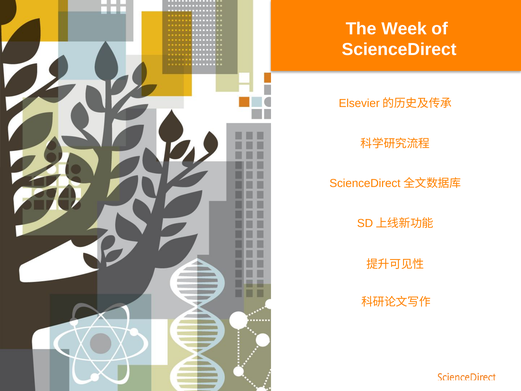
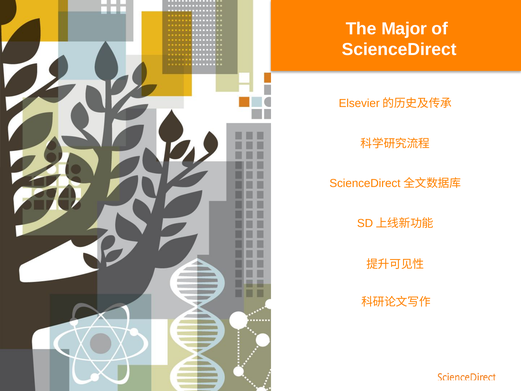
Week: Week -> Major (404, 29)
